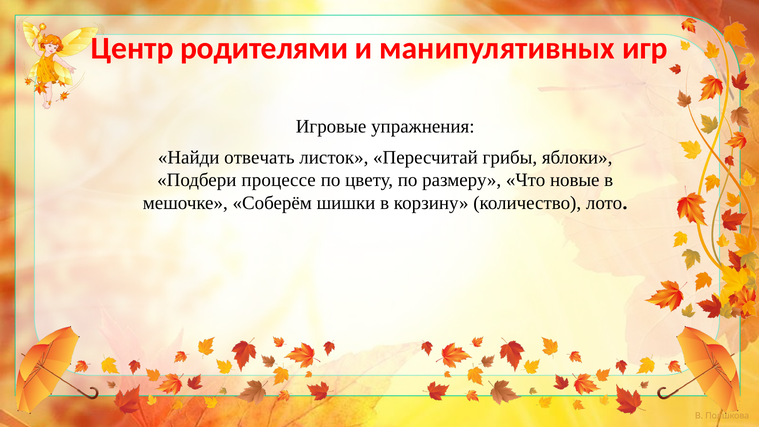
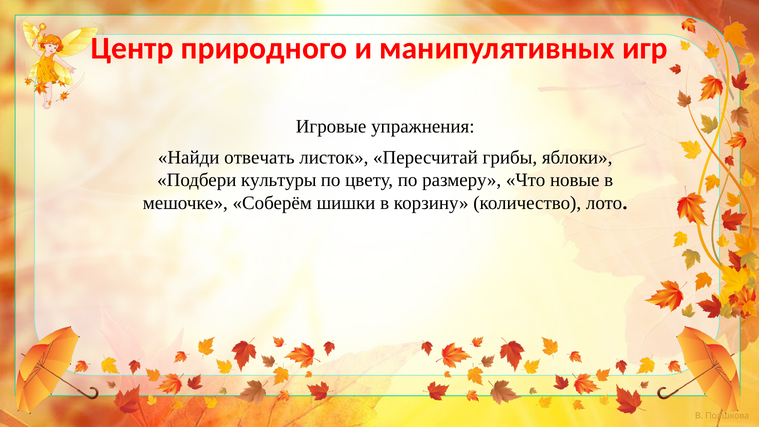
родителями: родителями -> природного (264, 48)
процессе: процессе -> культуры (279, 180)
